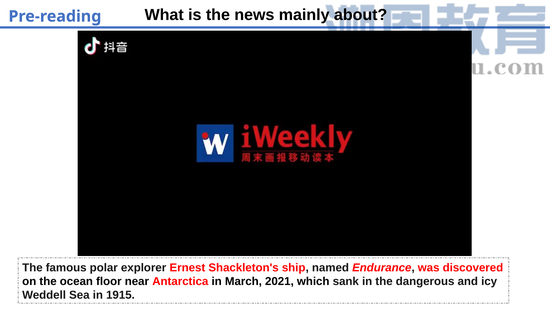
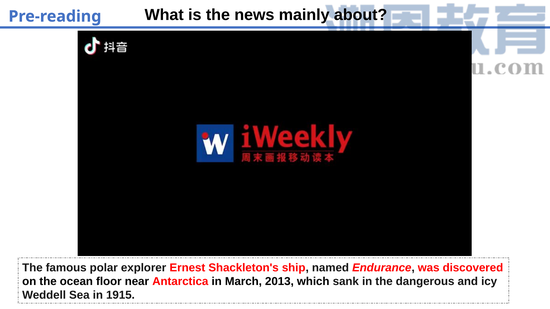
2021: 2021 -> 2013 (279, 282)
